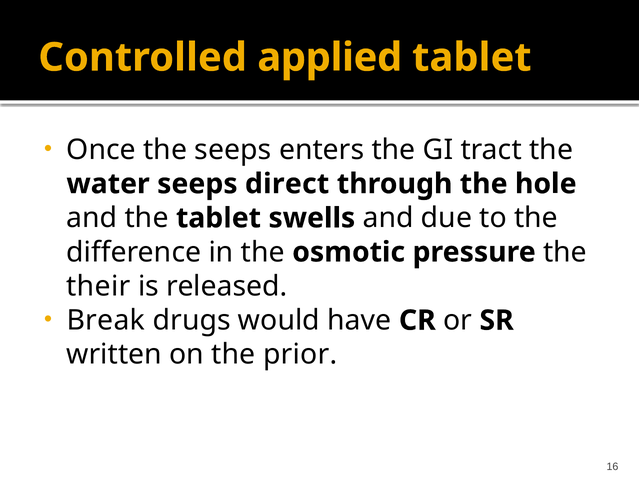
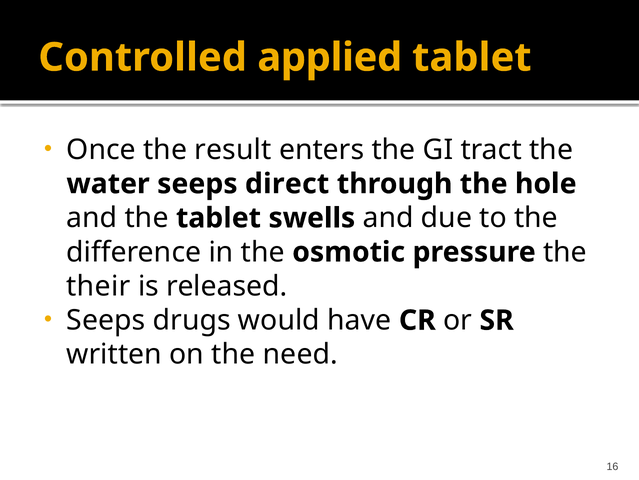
the seeps: seeps -> result (233, 149)
Break: Break -> Seeps (106, 320)
prior: prior -> need (300, 354)
